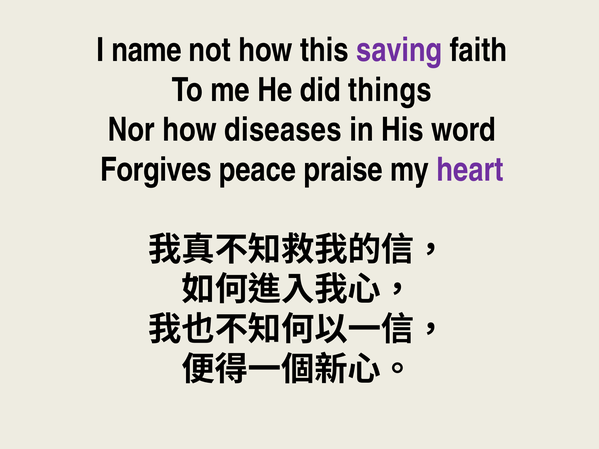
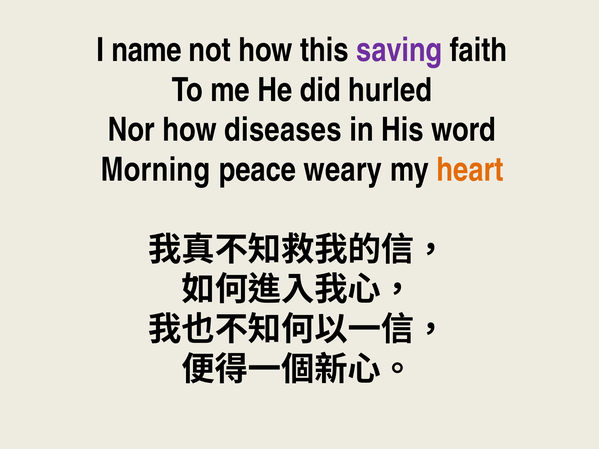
things: things -> hurled (390, 90)
Forgives: Forgives -> Morning (155, 170)
praise: praise -> weary (343, 170)
heart colour: purple -> orange (470, 170)
